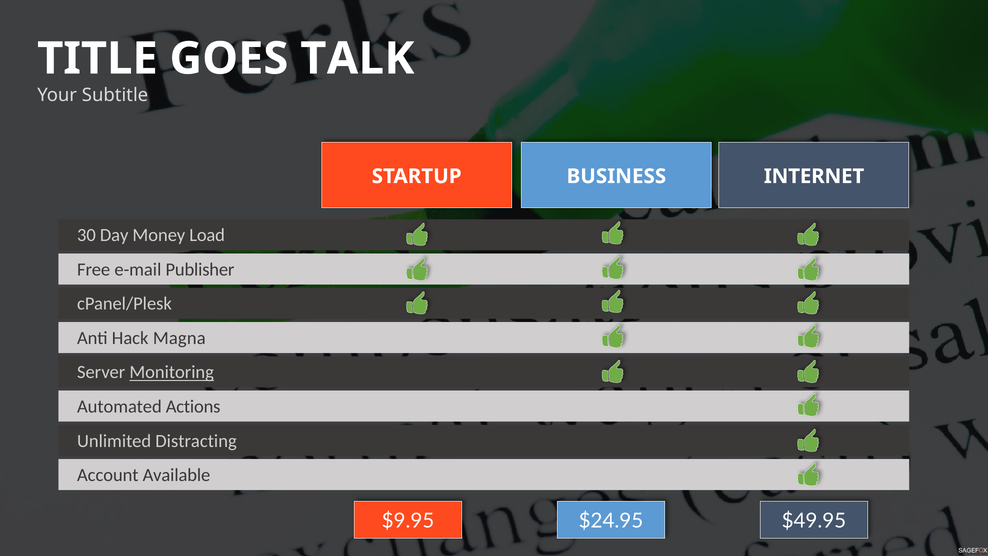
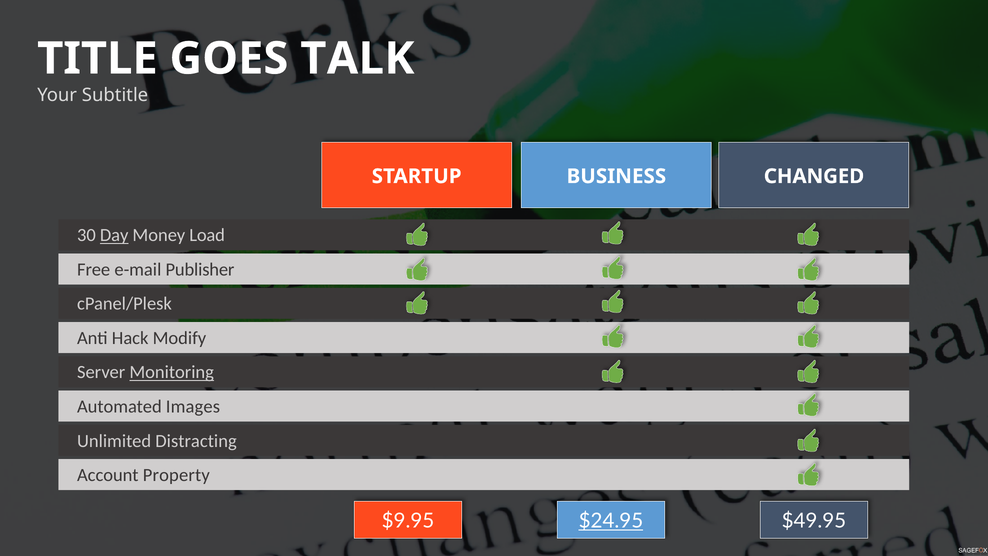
INTERNET: INTERNET -> CHANGED (814, 176)
Day underline: none -> present (114, 235)
Magna: Magna -> Modify (179, 338)
Actions: Actions -> Images (193, 406)
Available: Available -> Property (176, 475)
$24.95 underline: none -> present (611, 521)
